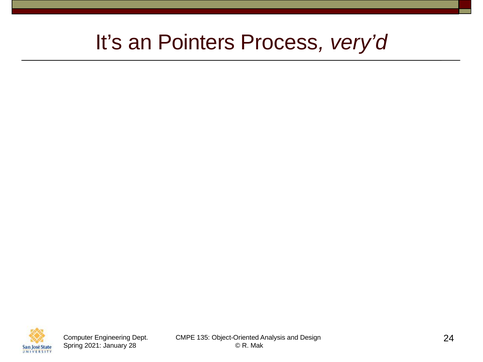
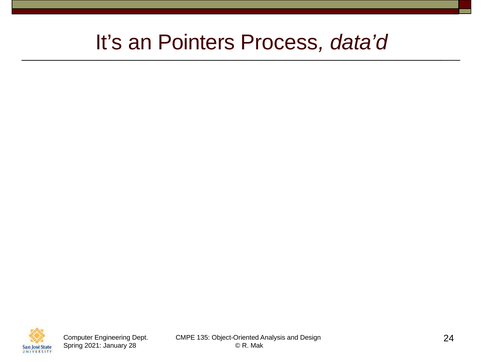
very’d: very’d -> data’d (359, 43)
